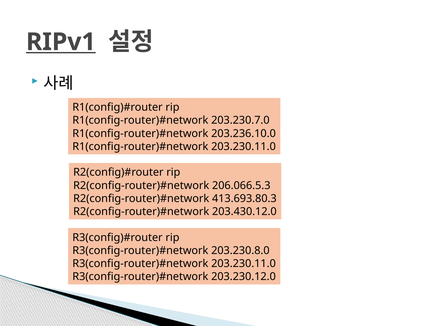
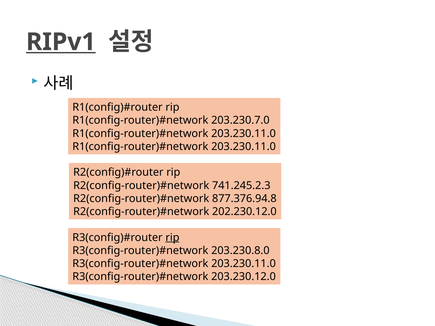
203.236.10.0: 203.236.10.0 -> 203.230.11.0 (244, 134)
206.066.5.3: 206.066.5.3 -> 741.245.2.3 (241, 186)
413.693.80.3: 413.693.80.3 -> 877.376.94.8 (244, 199)
203.430.12.0: 203.430.12.0 -> 202.230.12.0 (244, 212)
rip underline: none -> present (172, 238)
